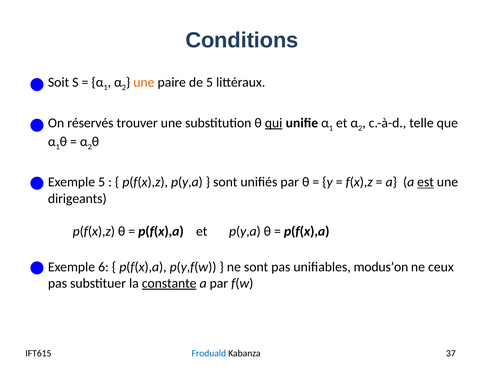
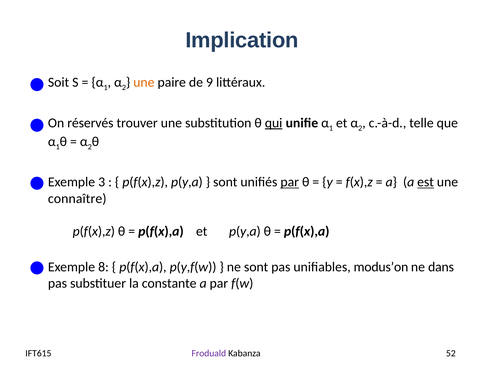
Conditions: Conditions -> Implication (242, 40)
de 5: 5 -> 9 (210, 82)
Exemple 5: 5 -> 3 (102, 182)
par underline: none -> present (290, 182)
dirigeants: dirigeants -> connaître (77, 199)
6: 6 -> 8 (103, 267)
ceux: ceux -> dans (441, 267)
constante underline: present -> none (169, 283)
Froduald colour: blue -> purple (209, 354)
37: 37 -> 52 (451, 353)
